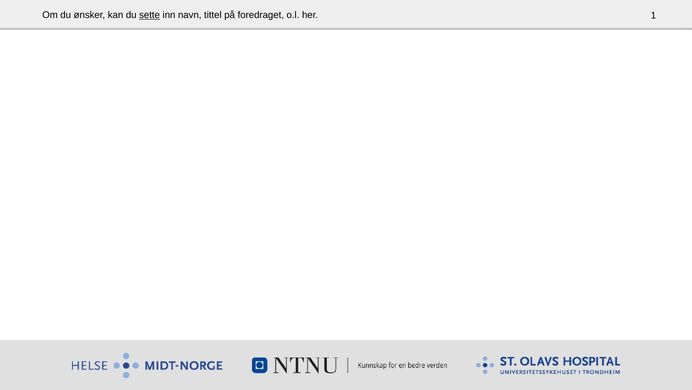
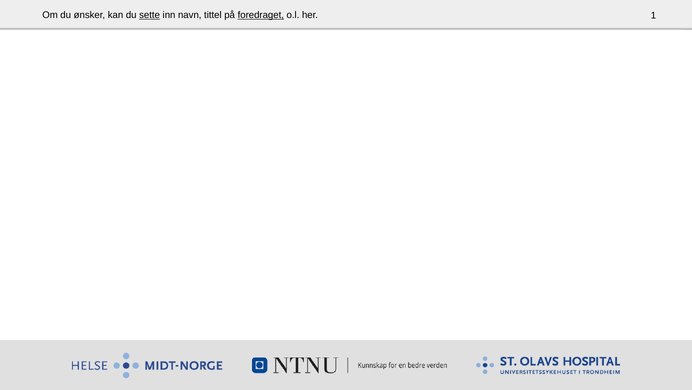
foredraget underline: none -> present (261, 15)
